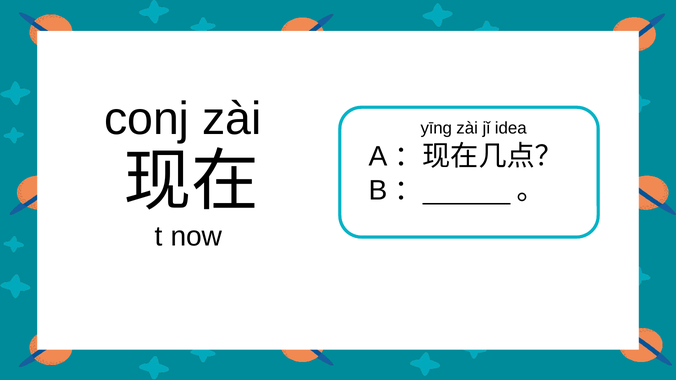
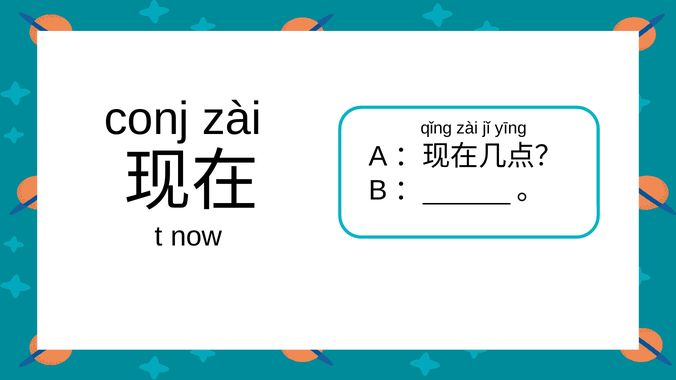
yīng: yīng -> qǐng (436, 128)
idea: idea -> yīng (511, 128)
